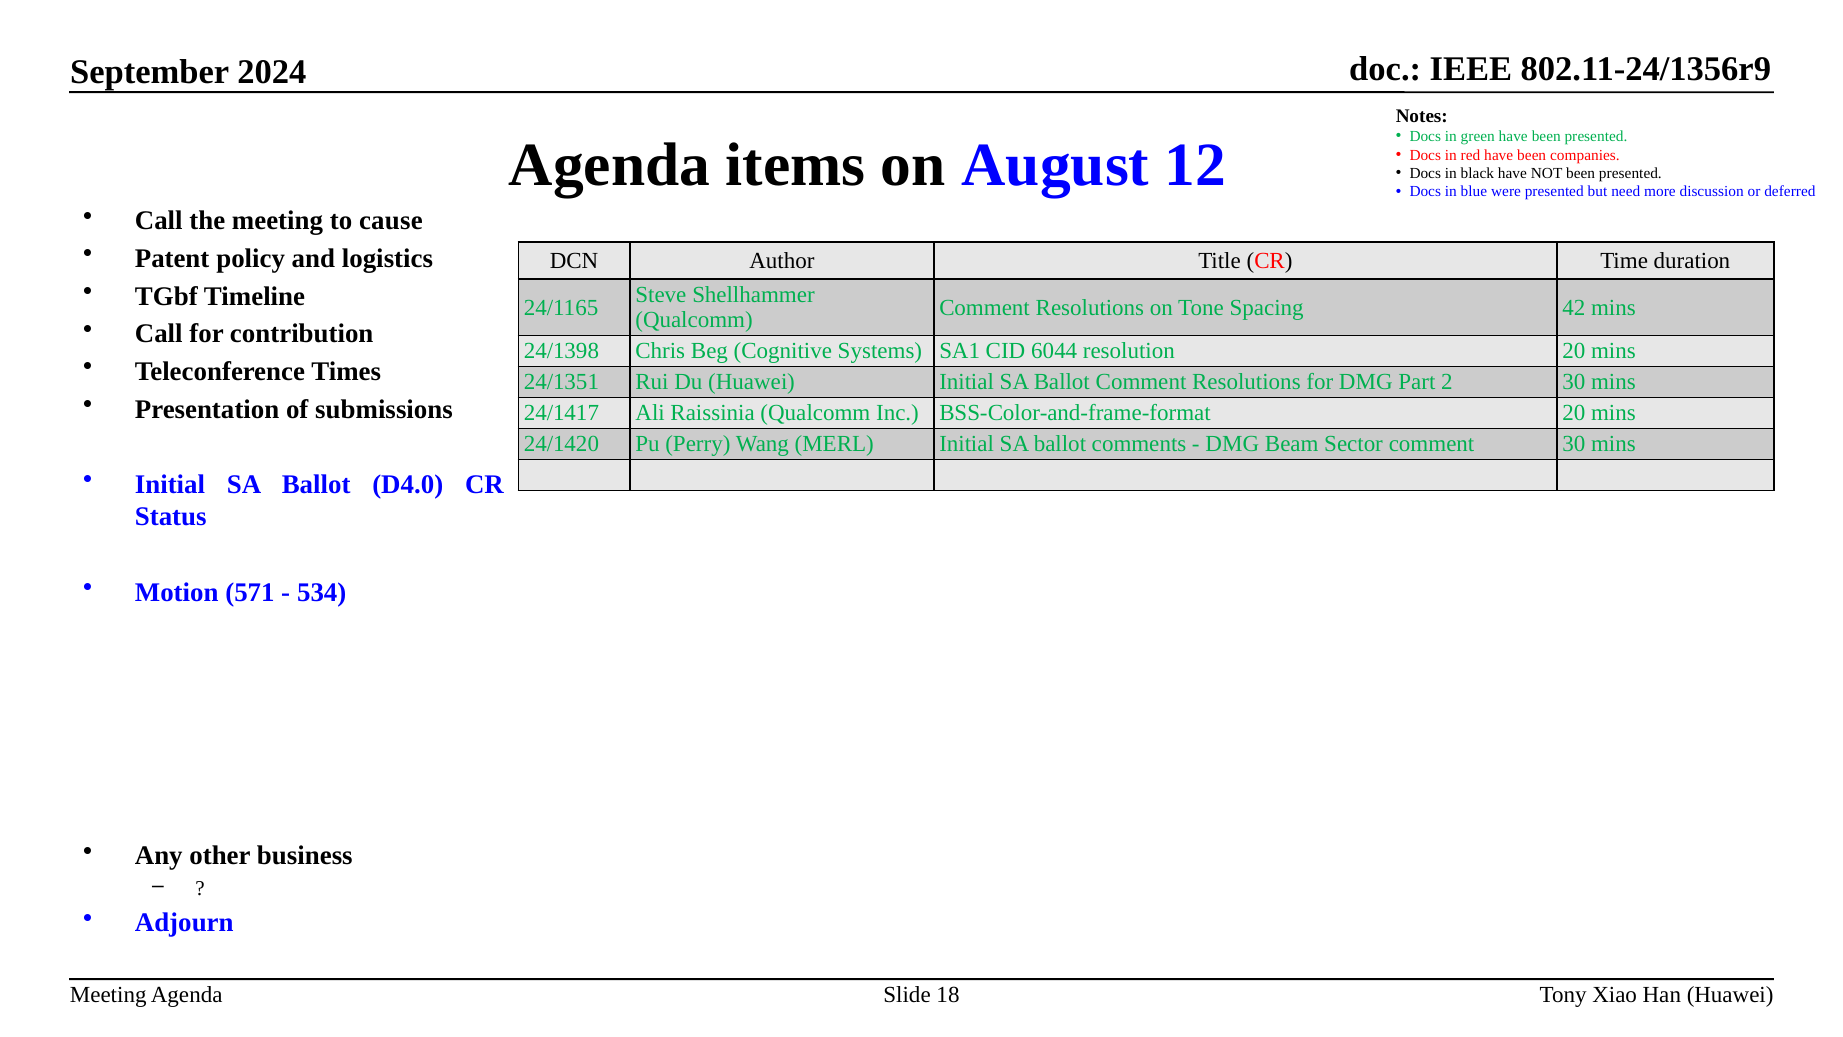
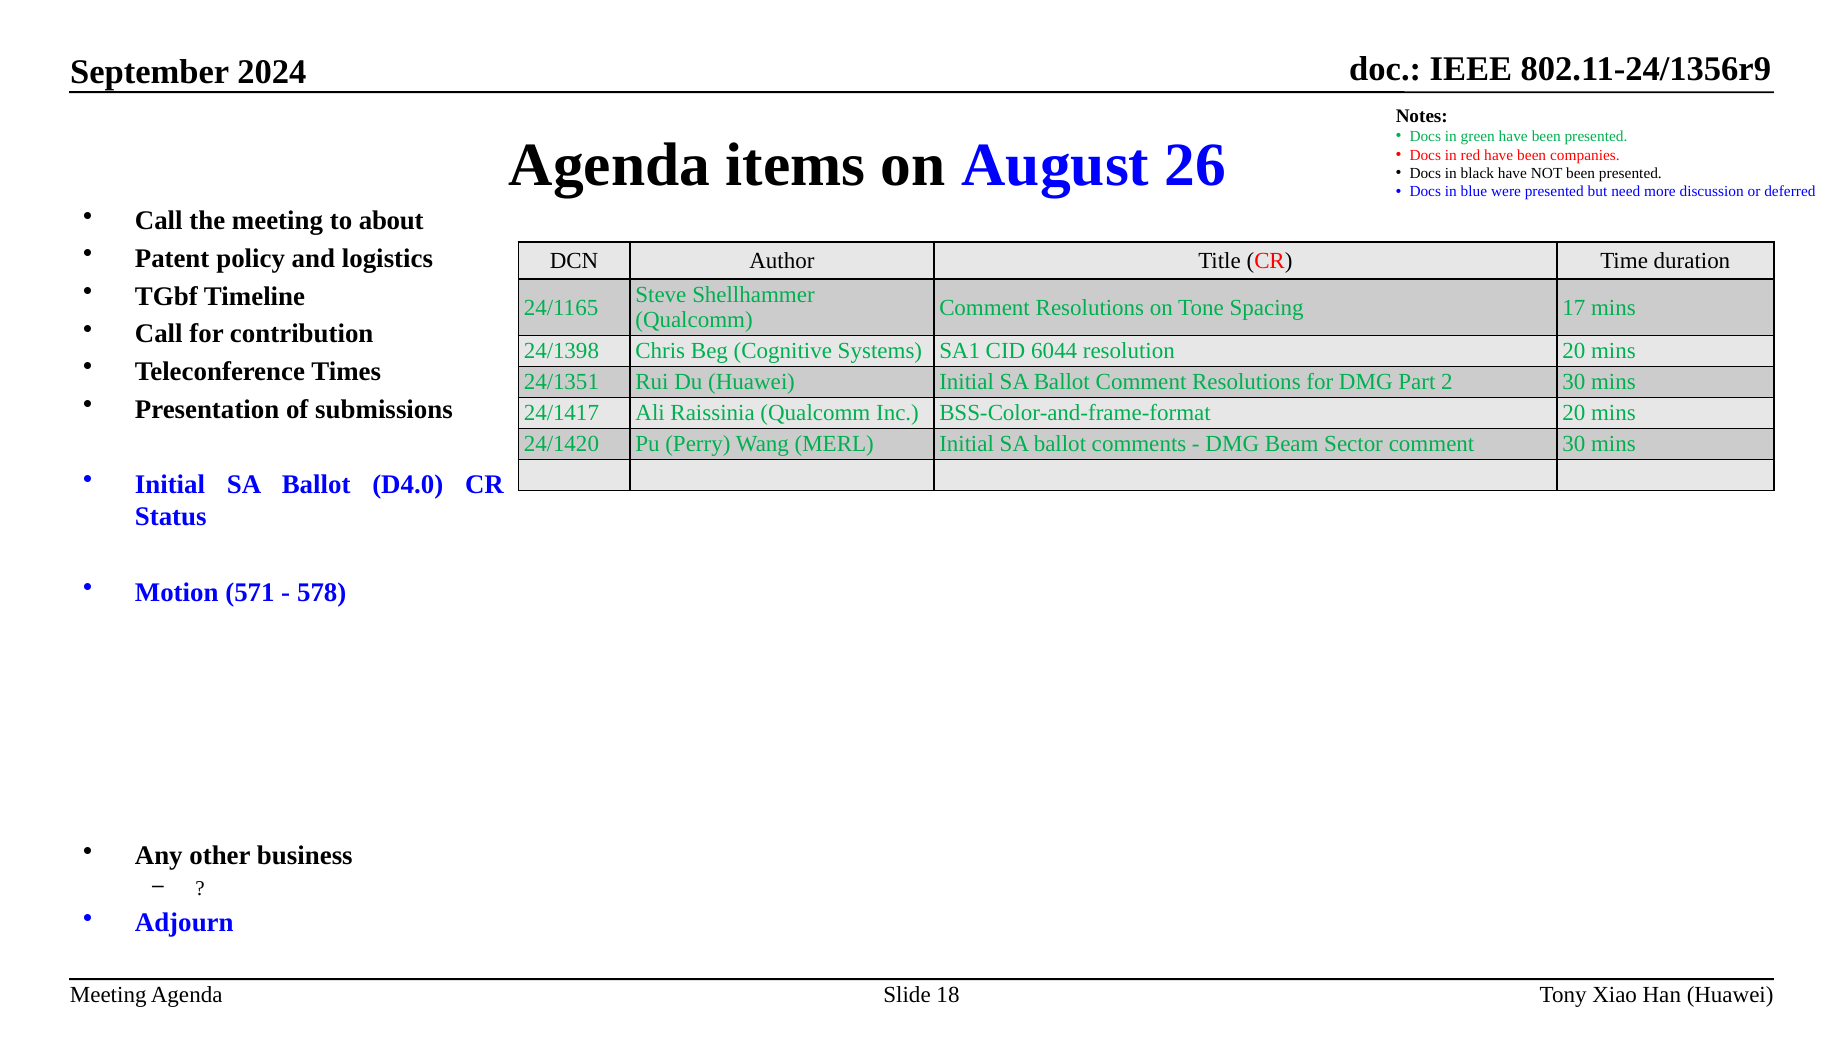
12: 12 -> 26 (1195, 166)
cause: cause -> about (391, 221)
42: 42 -> 17 (1574, 307)
534: 534 -> 578 (322, 592)
